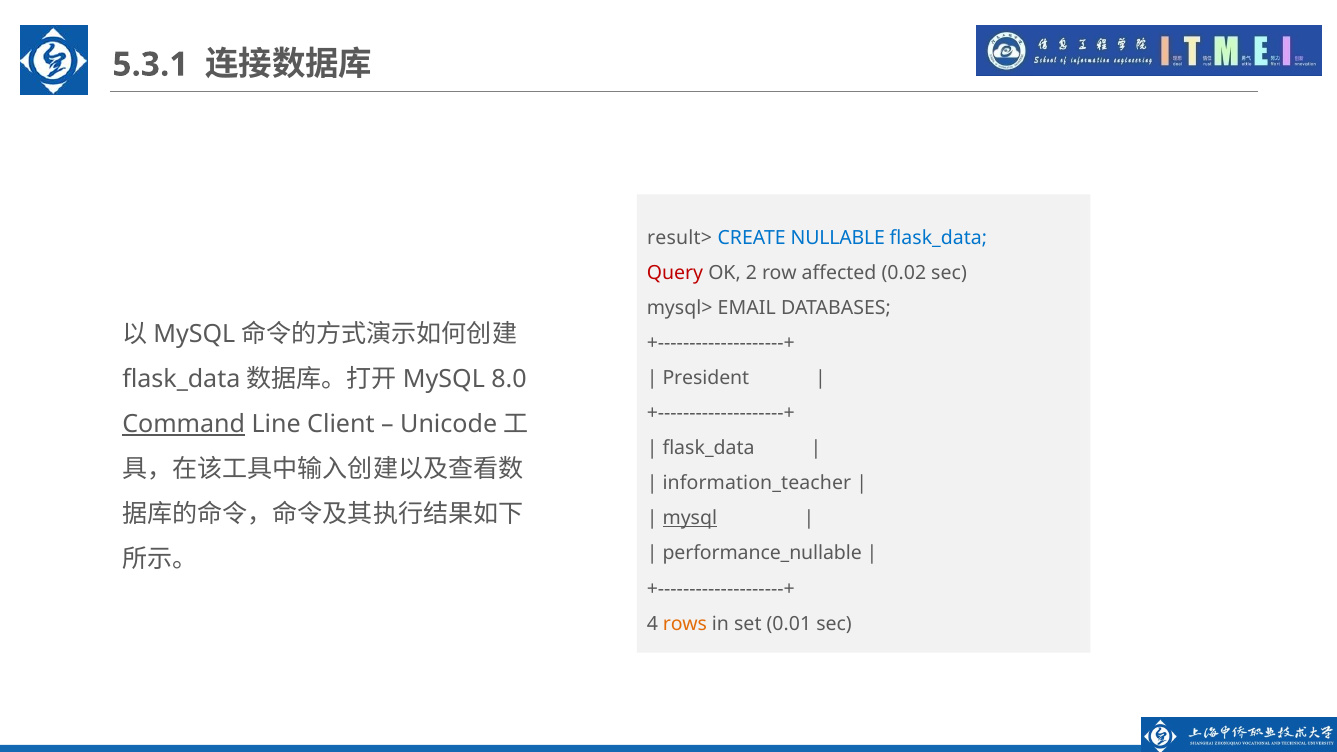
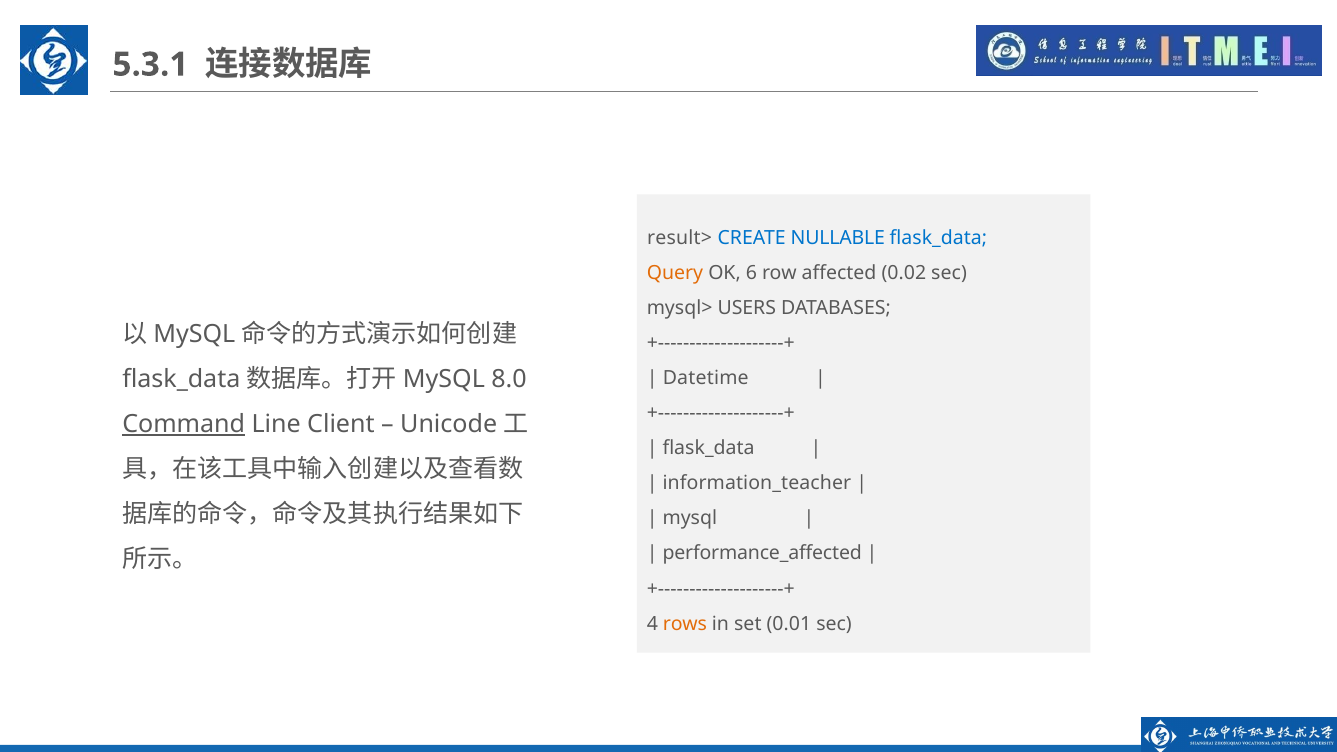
Query colour: red -> orange (675, 273)
2: 2 -> 6 (751, 273)
EMAIL: EMAIL -> USERS (747, 308)
President: President -> Datetime (706, 378)
mysql underline: present -> none (690, 519)
performance_nullable: performance_nullable -> performance_affected (762, 554)
